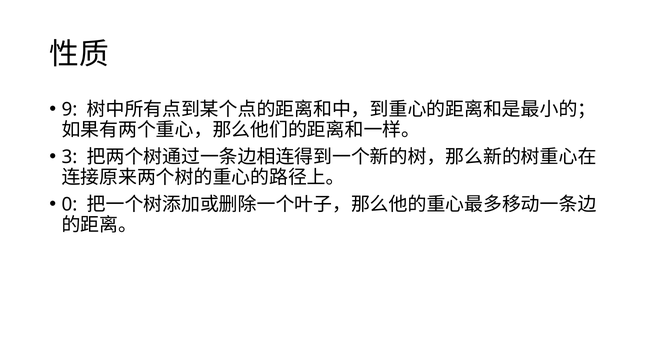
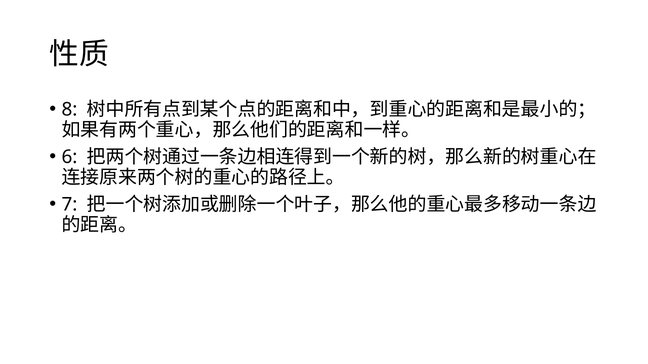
9: 9 -> 8 (69, 110)
3: 3 -> 6 (69, 157)
0: 0 -> 7 (69, 205)
